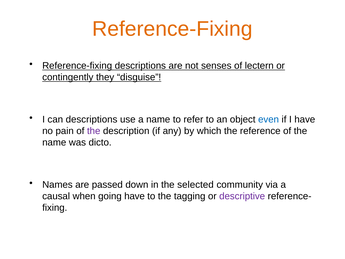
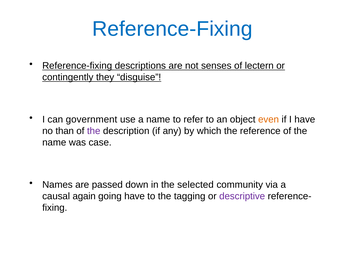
Reference-Fixing colour: orange -> blue (172, 29)
can descriptions: descriptions -> government (92, 119)
even colour: blue -> orange (269, 119)
pain: pain -> than (65, 131)
dicto: dicto -> case (100, 142)
when: when -> again (84, 196)
